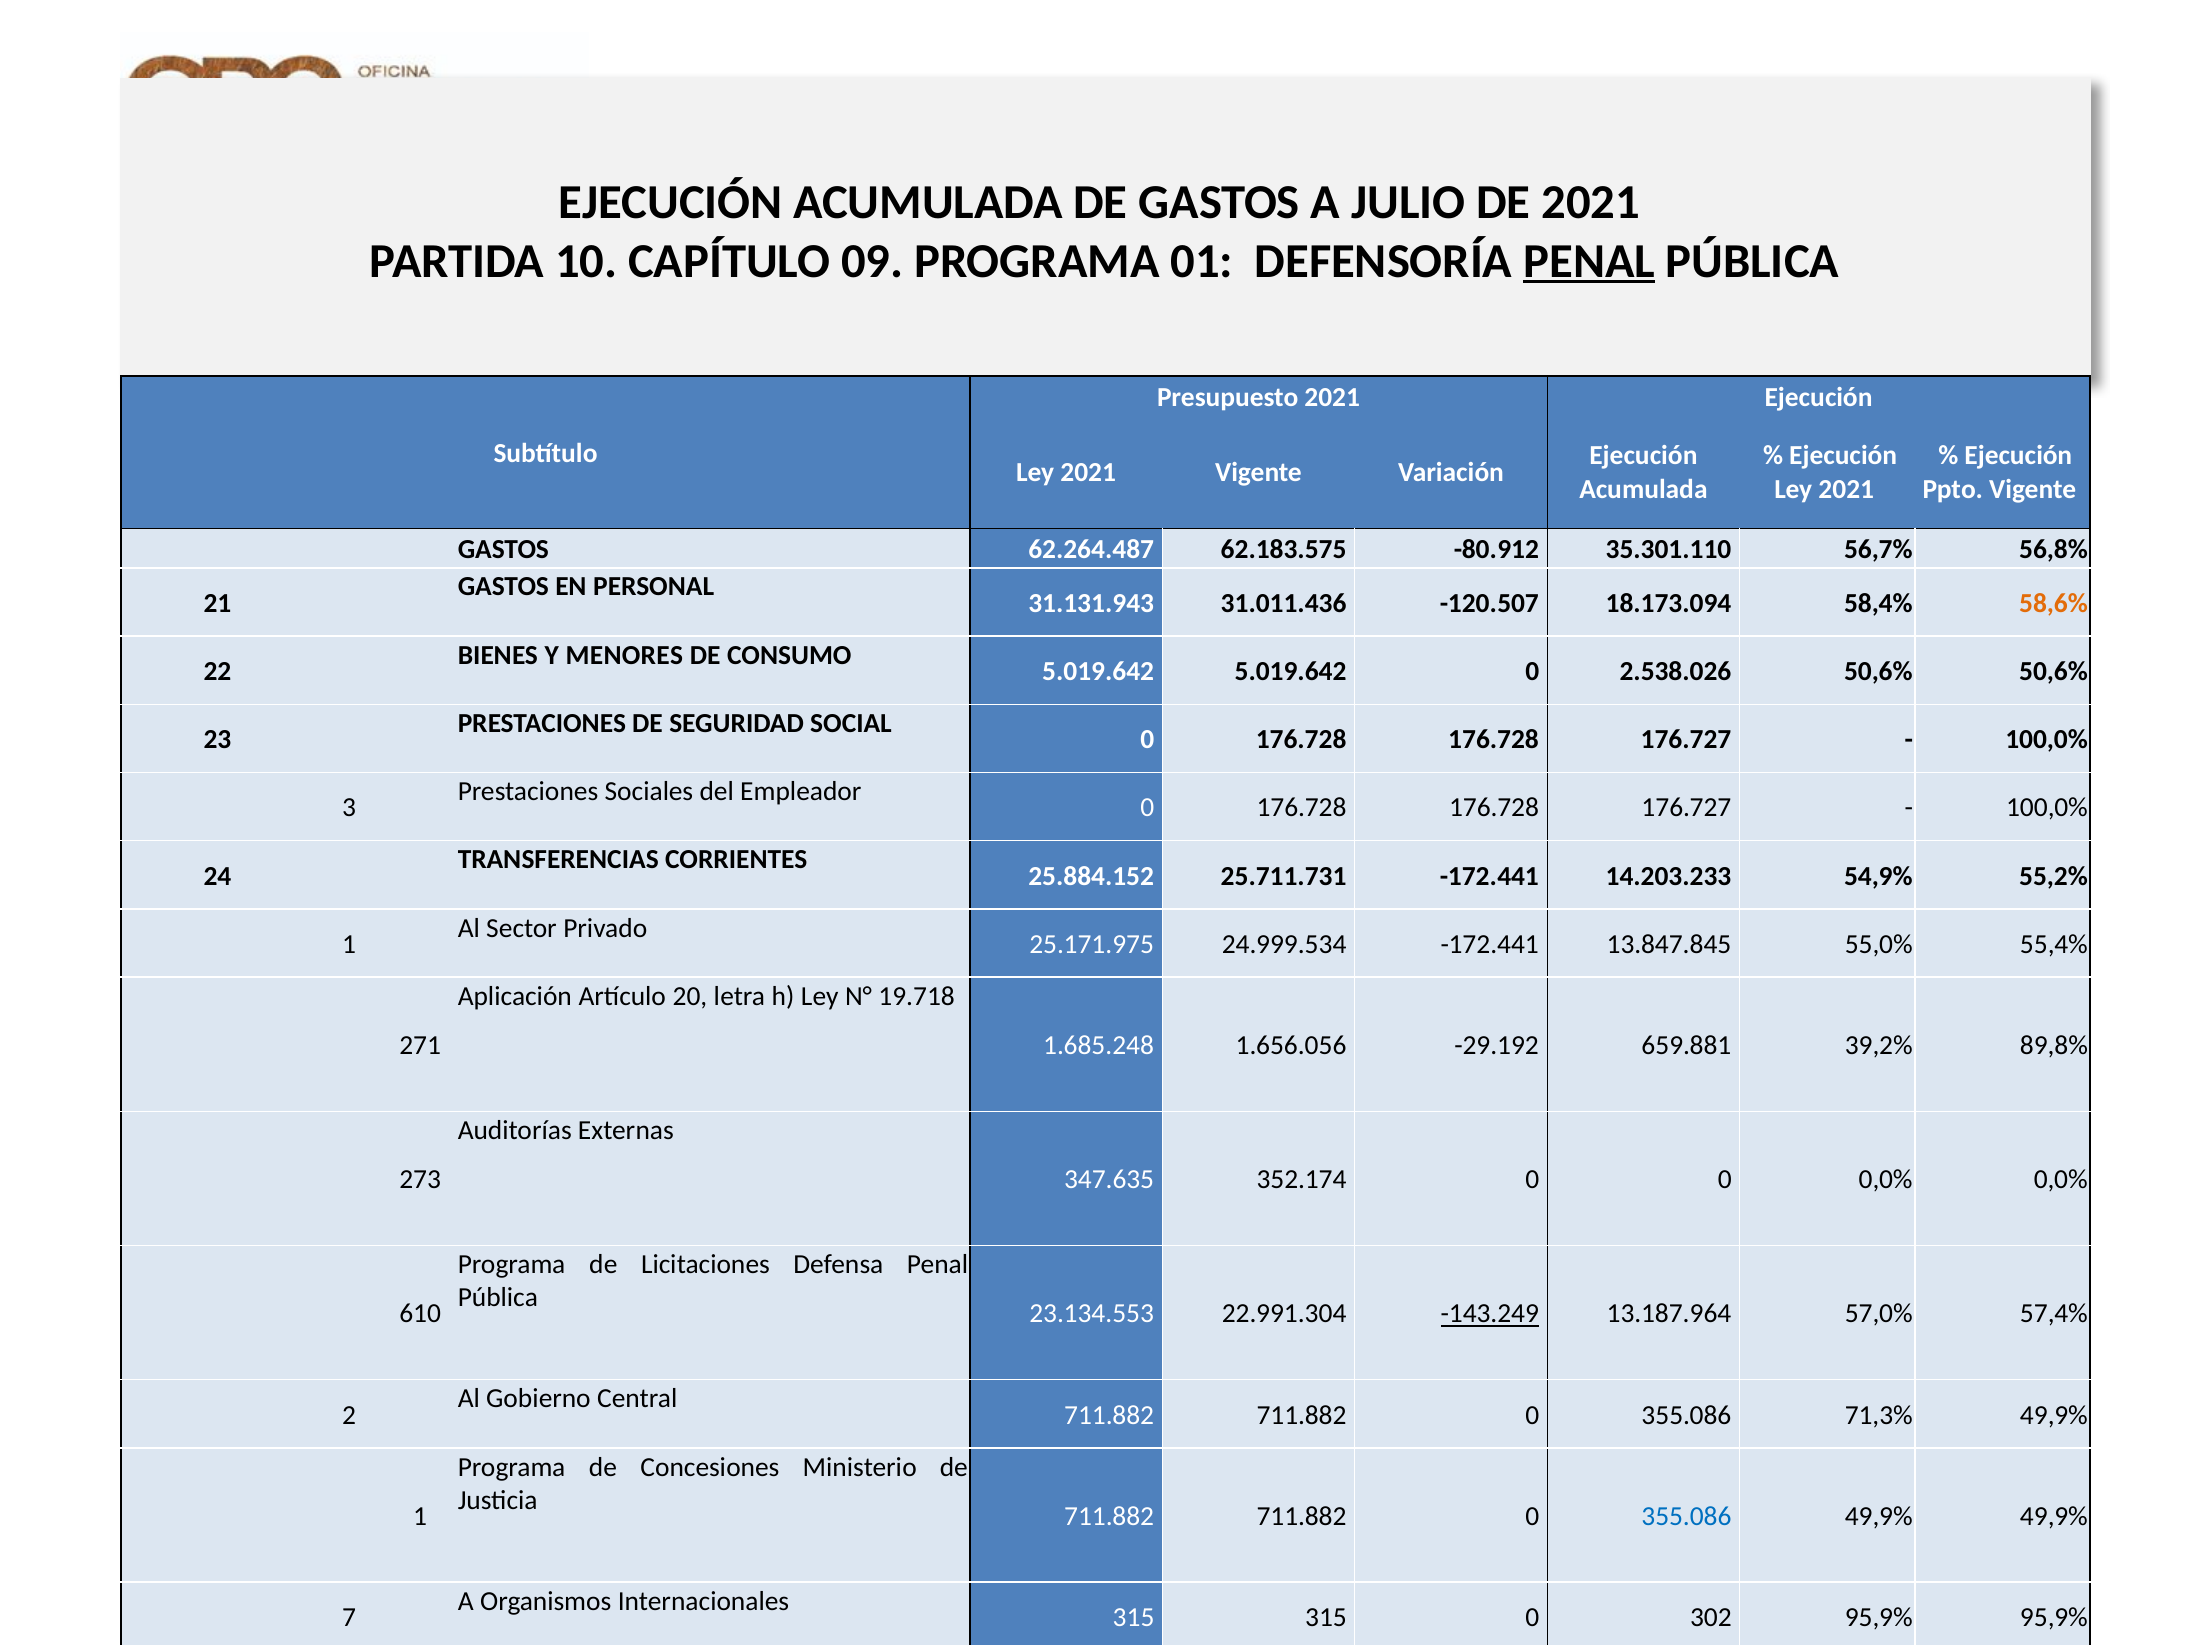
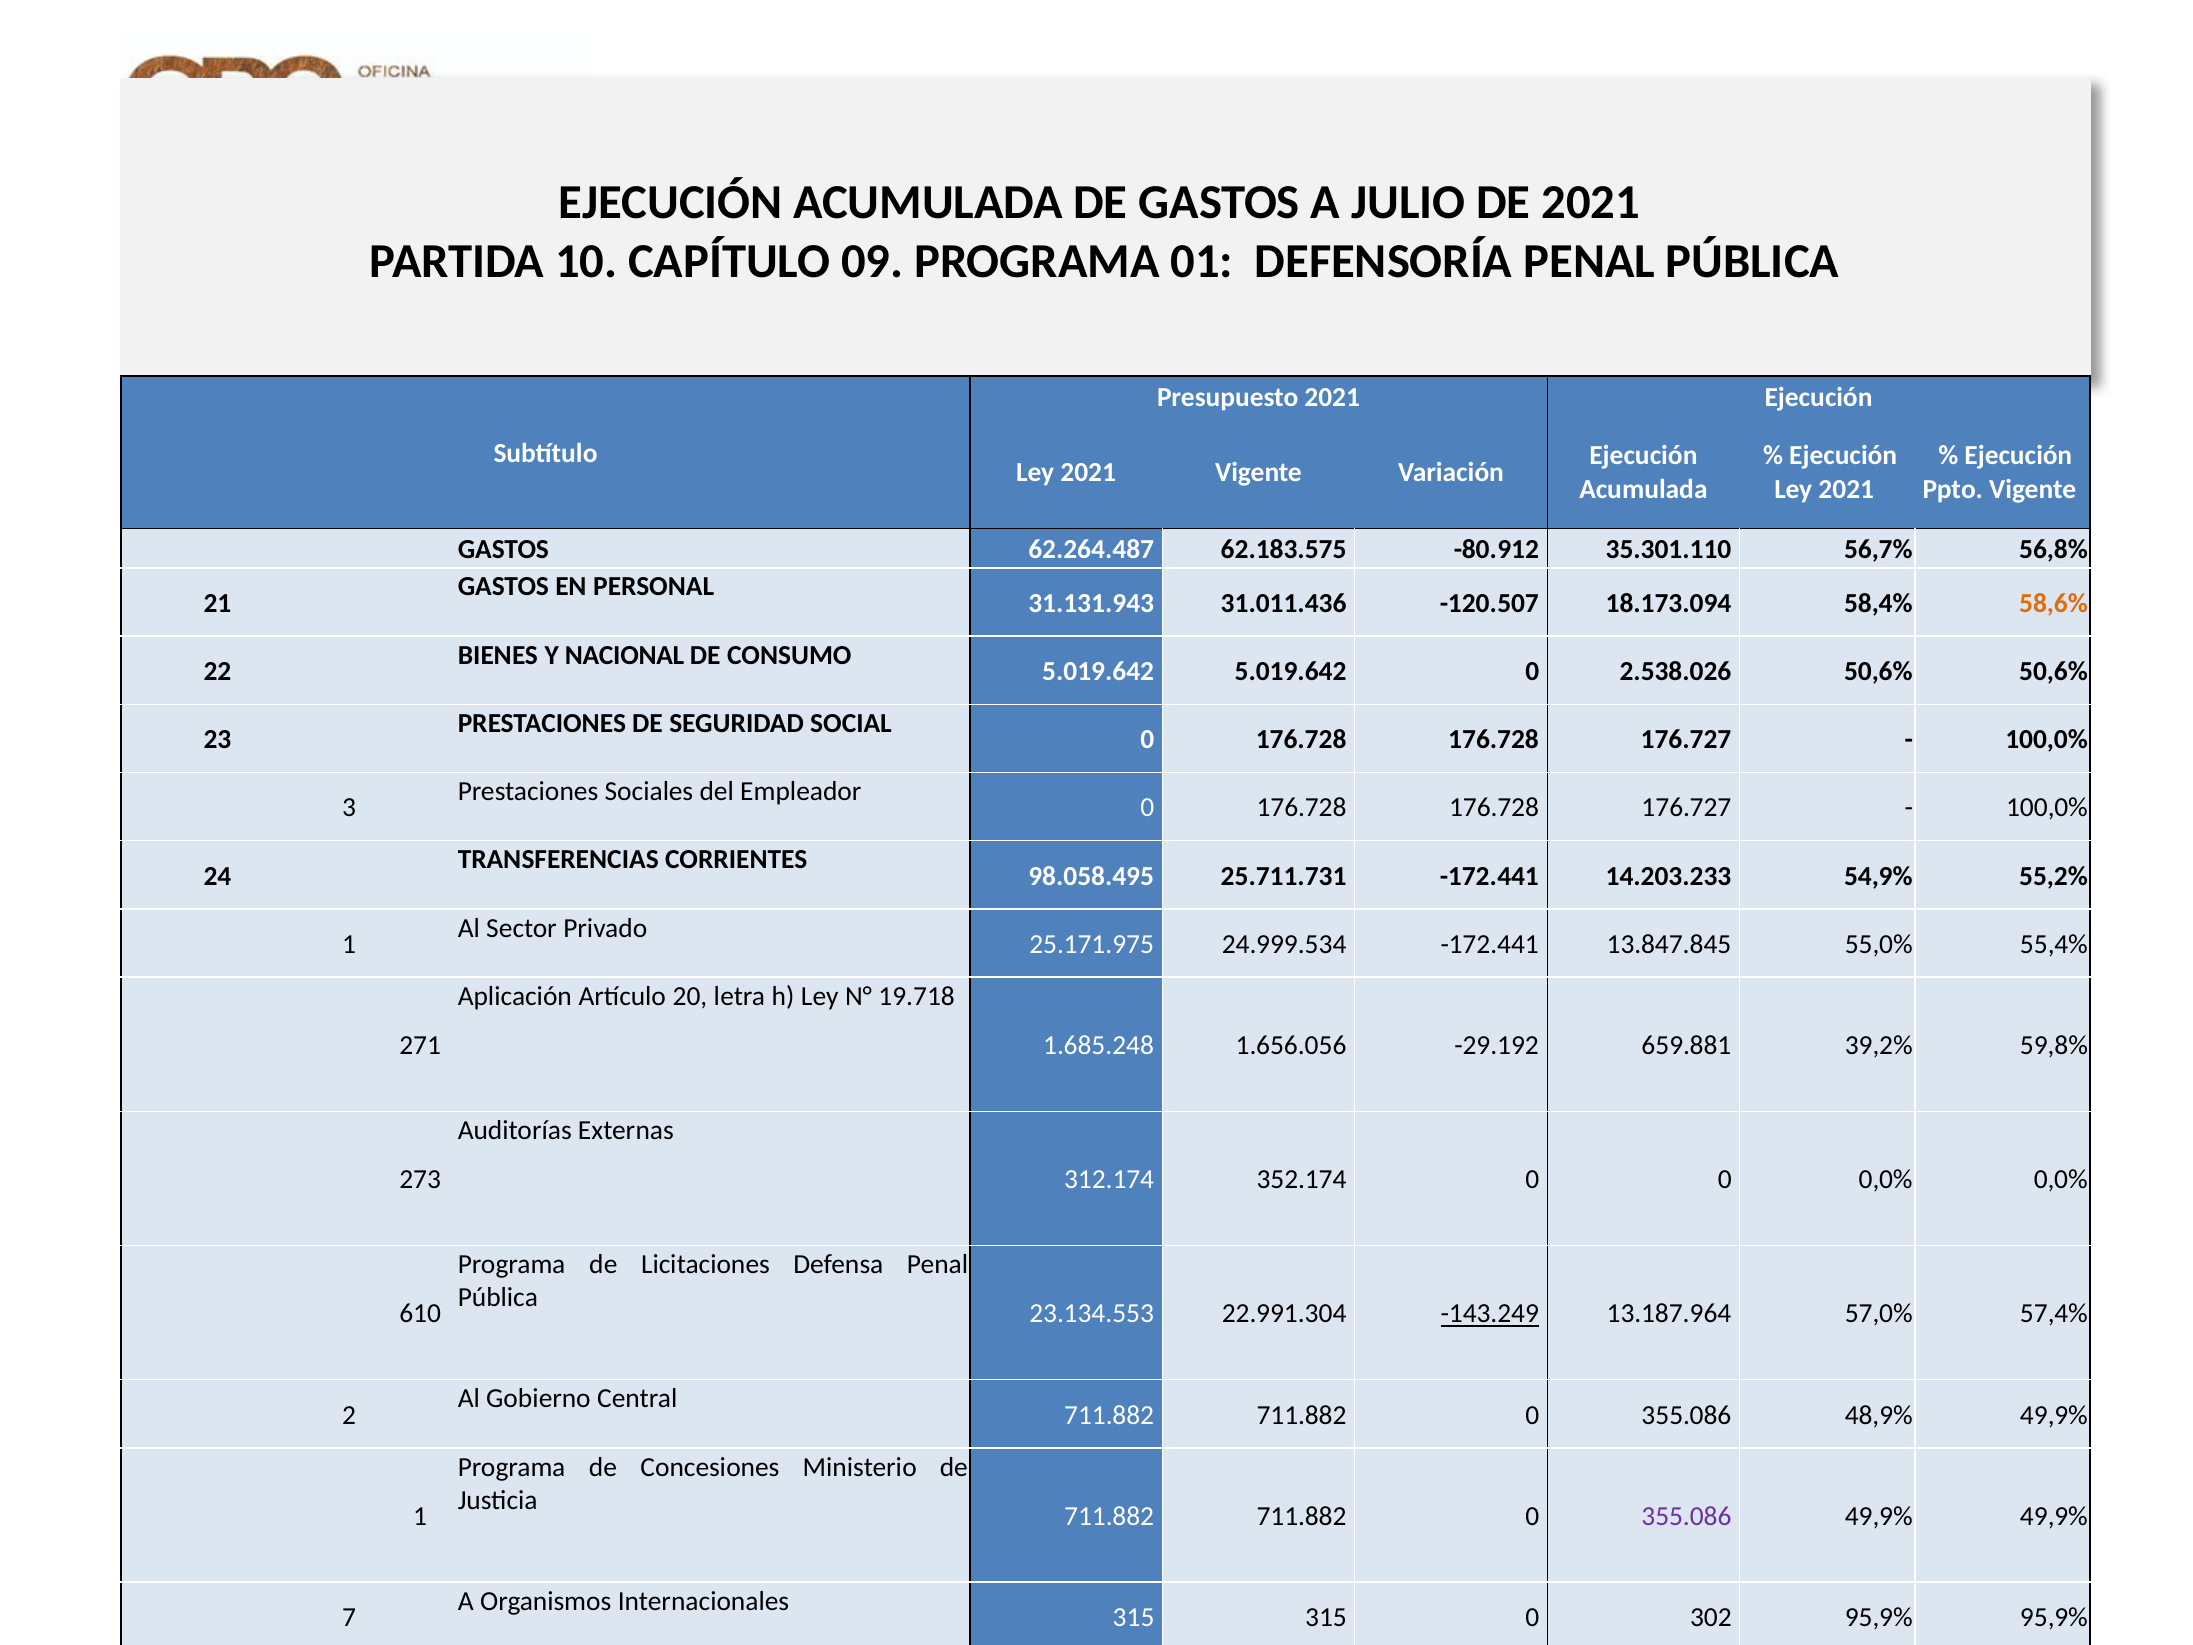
PENAL underline: present -> none (1589, 261)
MENORES: MENORES -> NACIONAL (625, 655)
25.884.152: 25.884.152 -> 98.058.495 (1091, 876)
89,8%: 89,8% -> 59,8% (2054, 1045)
347.635: 347.635 -> 312.174 (1109, 1180)
71,3%: 71,3% -> 48,9% (1879, 1415)
355.086 colour: blue -> purple (1686, 1516)
